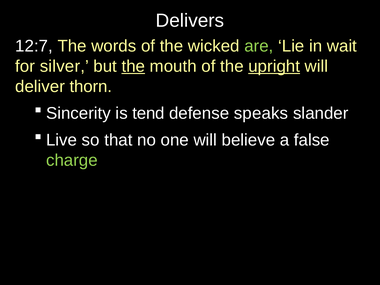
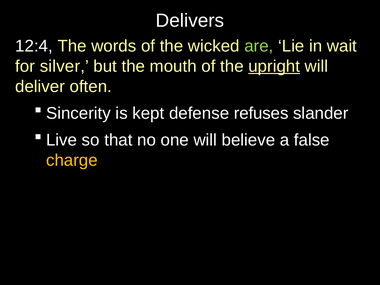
12:7: 12:7 -> 12:4 (34, 46)
the underline: present -> none (133, 66)
thorn: thorn -> often (91, 86)
tend: tend -> kept (148, 113)
speaks: speaks -> refuses (261, 113)
charge colour: light green -> yellow (72, 160)
